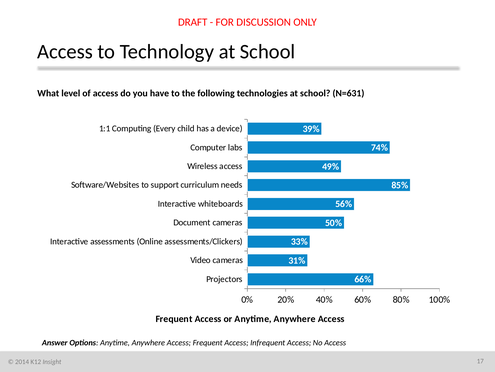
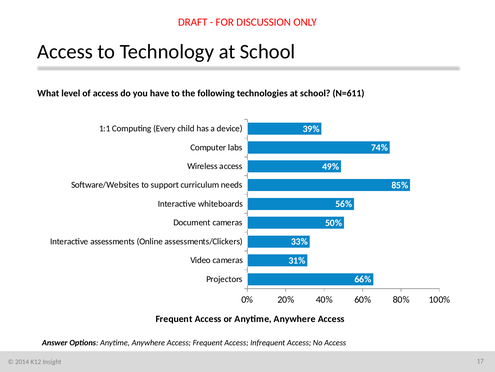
N=631: N=631 -> N=611 (348, 93)
